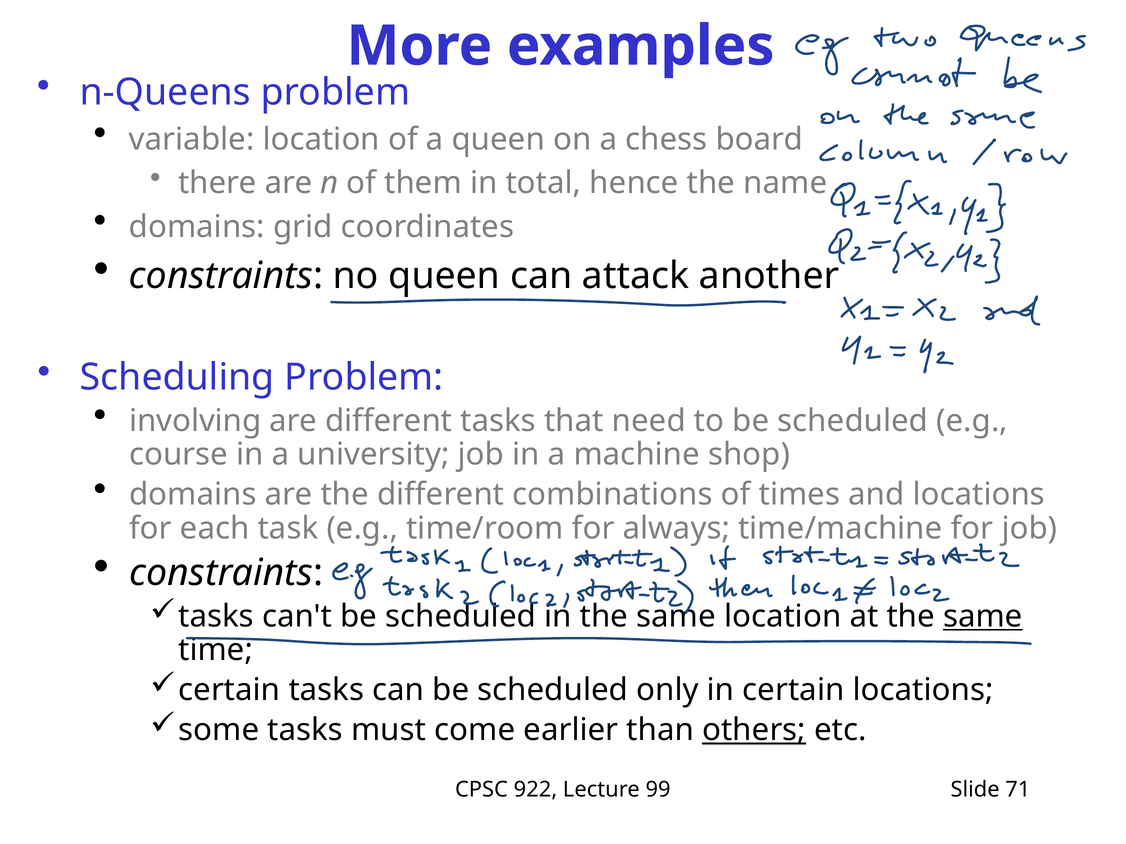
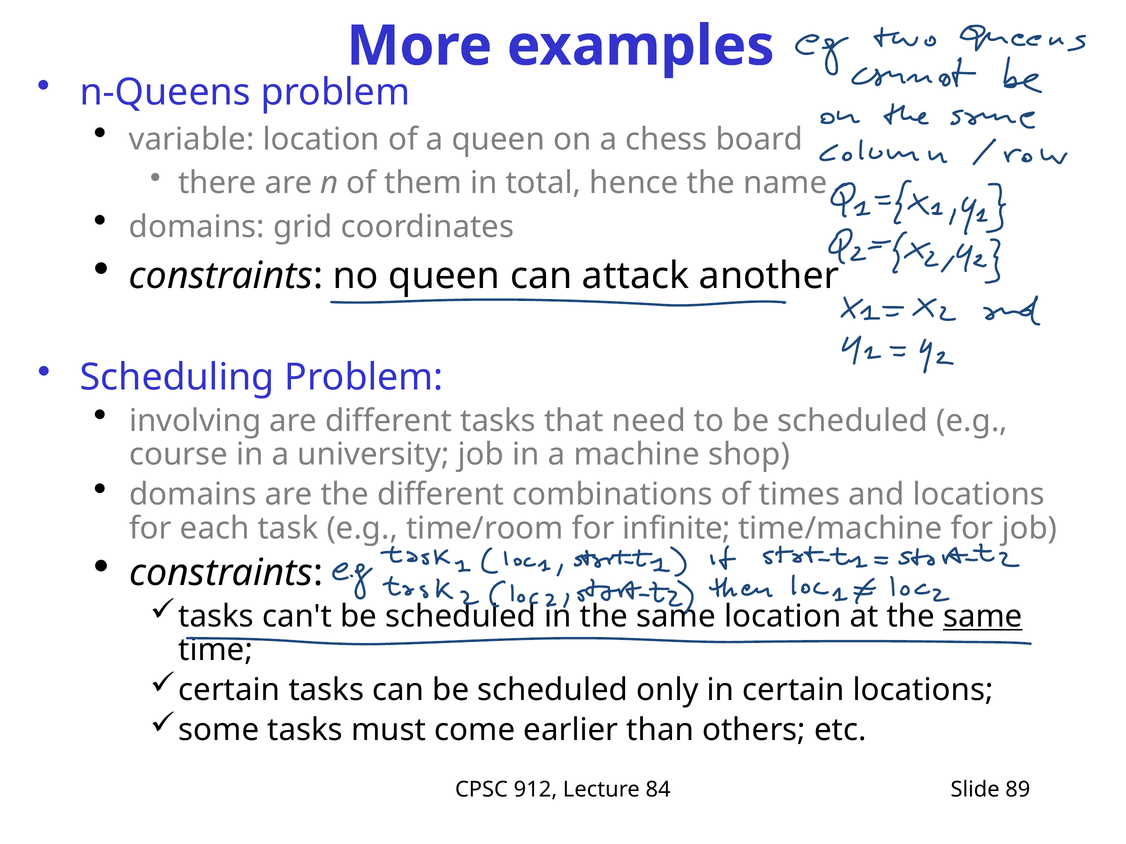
always: always -> infinite (676, 529)
others underline: present -> none (754, 730)
922: 922 -> 912 (536, 790)
99: 99 -> 84 (658, 790)
71: 71 -> 89 (1018, 790)
